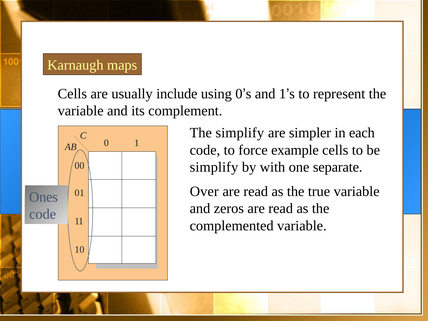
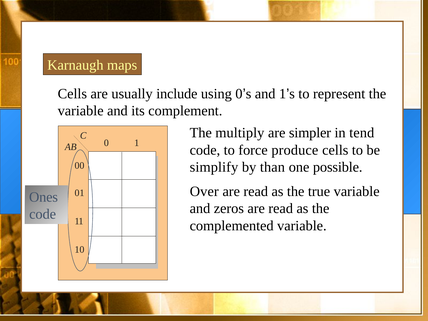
The simplify: simplify -> multiply (240, 133)
each: each -> tend (362, 133)
example: example -> produce (295, 150)
with: with -> than (272, 167)
separate: separate -> possible (338, 167)
